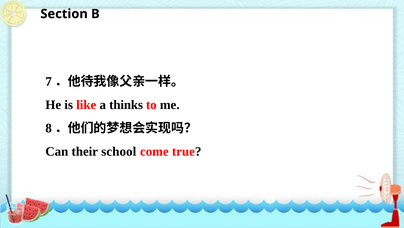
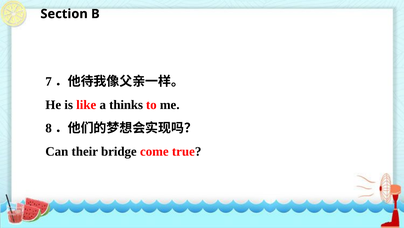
school: school -> bridge (119, 151)
